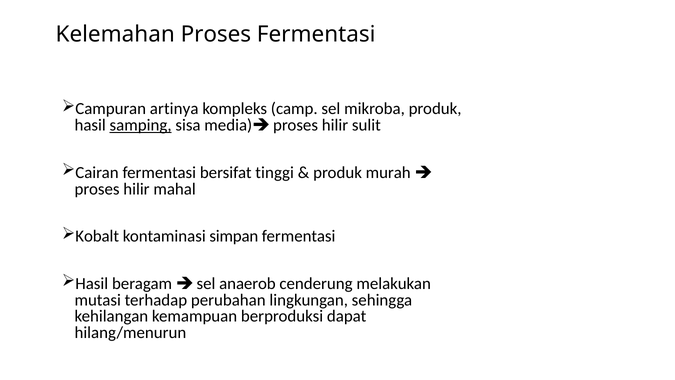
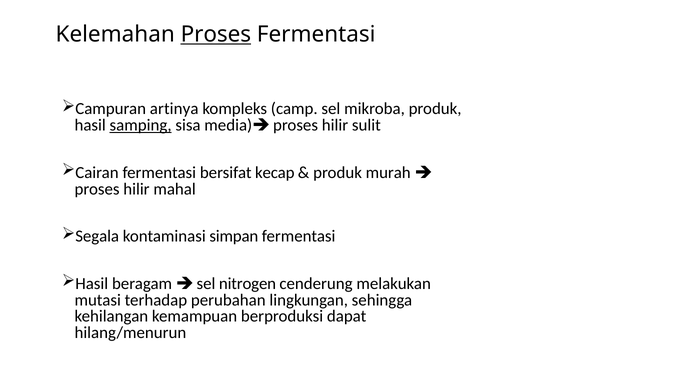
Proses underline: none -> present (216, 34)
tinggi: tinggi -> kecap (275, 172)
Kobalt: Kobalt -> Segala (97, 236)
anaerob: anaerob -> nitrogen (248, 283)
